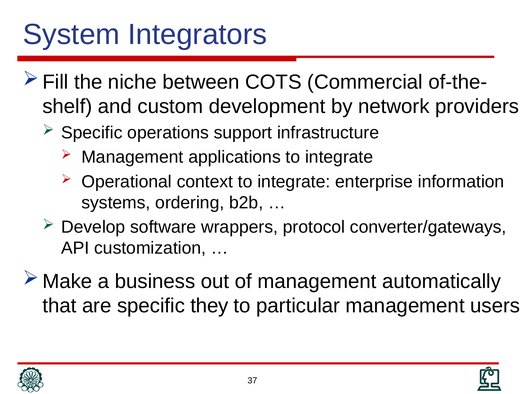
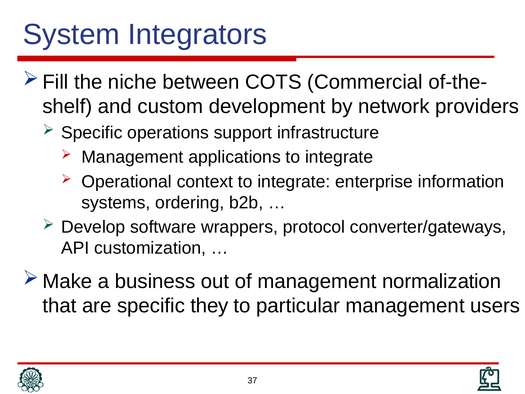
automatically: automatically -> normalization (442, 281)
